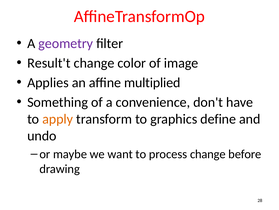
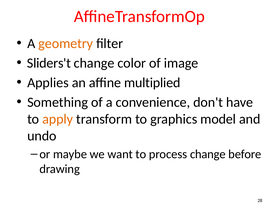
geometry colour: purple -> orange (66, 43)
Result't: Result't -> Sliders't (49, 63)
define: define -> model (218, 119)
